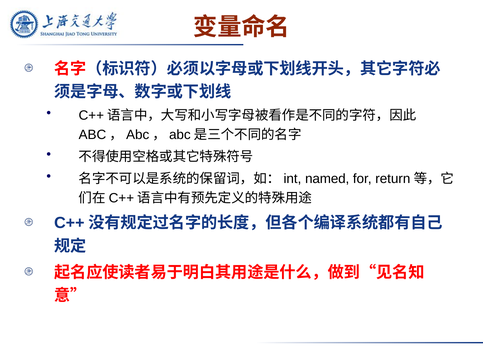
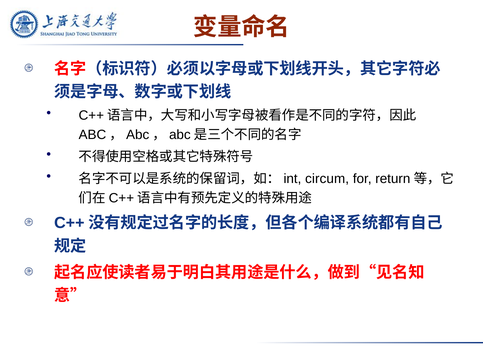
named: named -> circum (327, 179)
